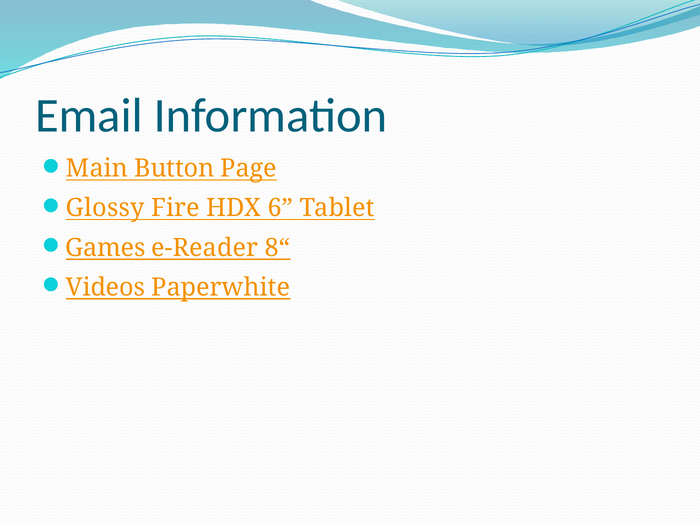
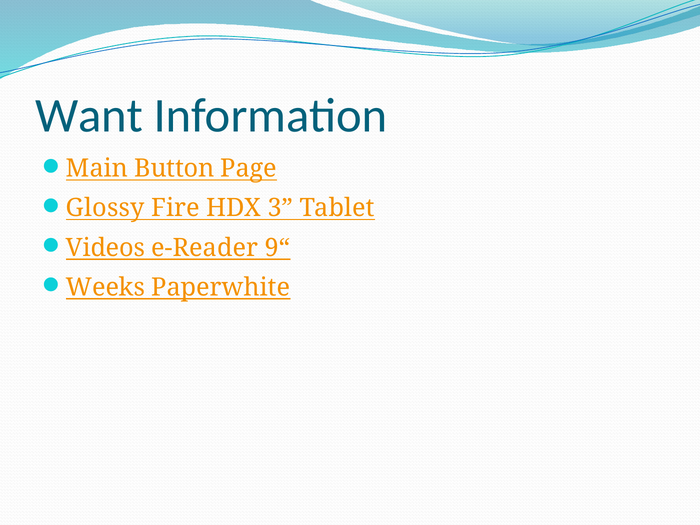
Email: Email -> Want (89, 116)
6: 6 -> 3 (280, 208)
Games: Games -> Videos (105, 248)
8“: 8“ -> 9“ (278, 248)
Videos: Videos -> Weeks (105, 287)
